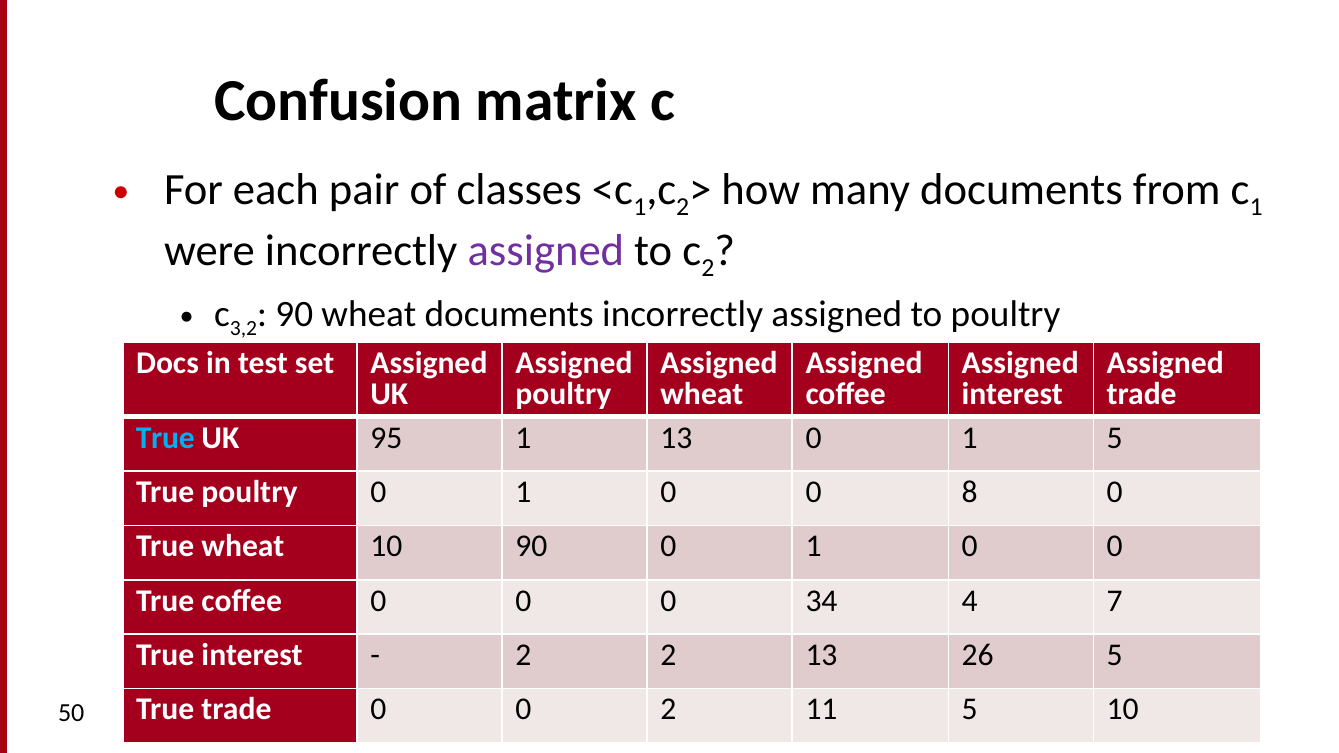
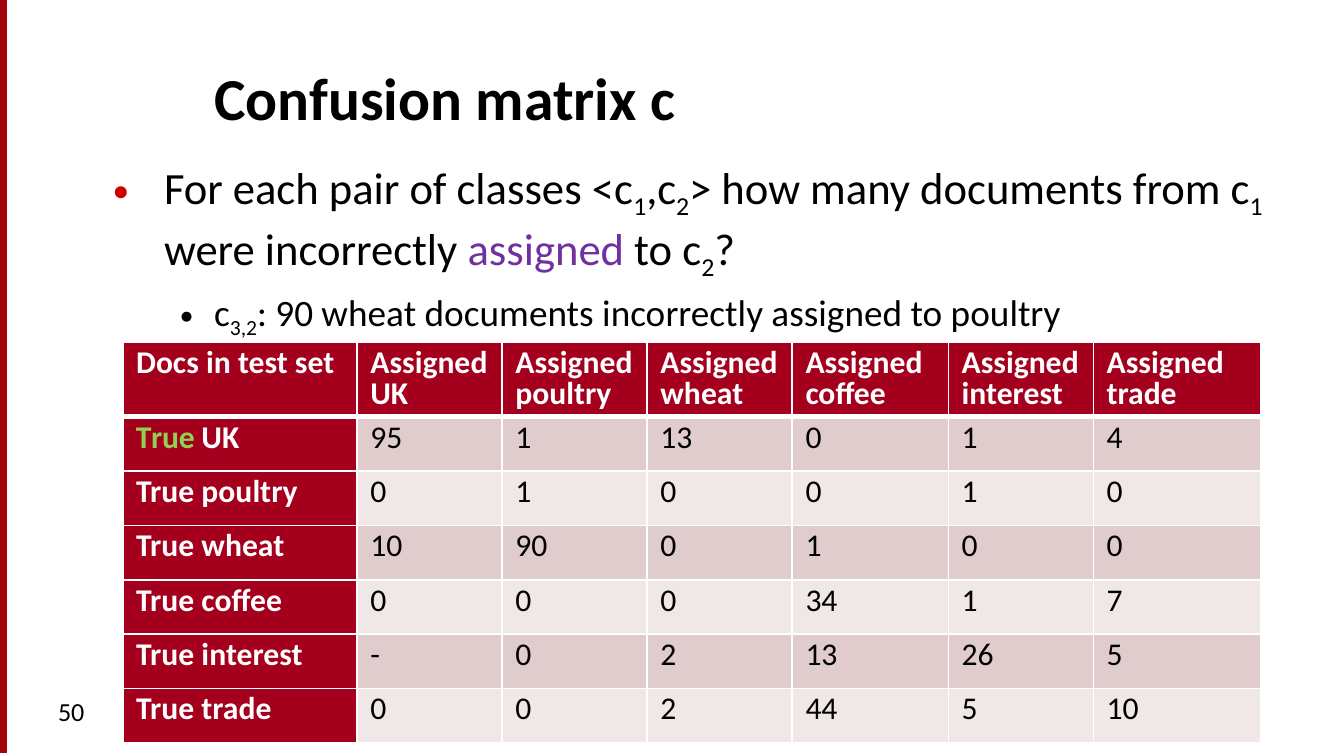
True colour: light blue -> light green (165, 438)
1 5: 5 -> 4 (1115, 438)
0 0 8: 8 -> 1 (970, 492)
34 4: 4 -> 1 (970, 601)
2: 2 -> 0 (523, 655)
11: 11 -> 44 (821, 710)
